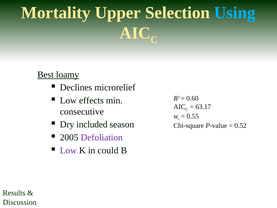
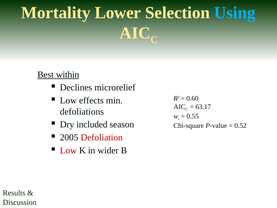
Upper: Upper -> Lower (118, 13)
loamy: loamy -> within (68, 74)
consecutive: consecutive -> defoliations (82, 111)
Defoliation colour: purple -> red (102, 137)
Low colour: purple -> red (68, 150)
could: could -> wider (108, 150)
